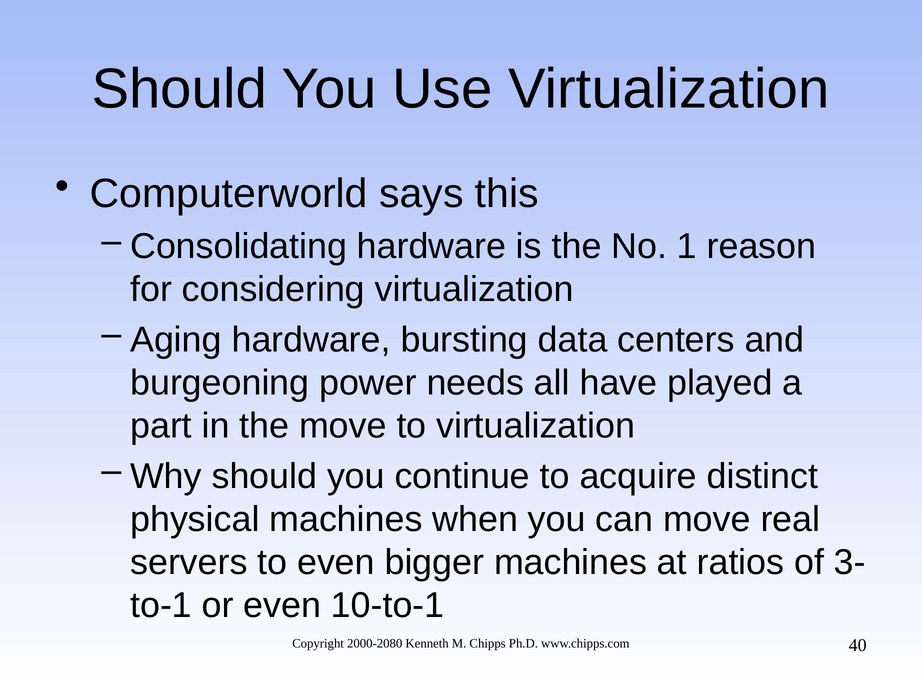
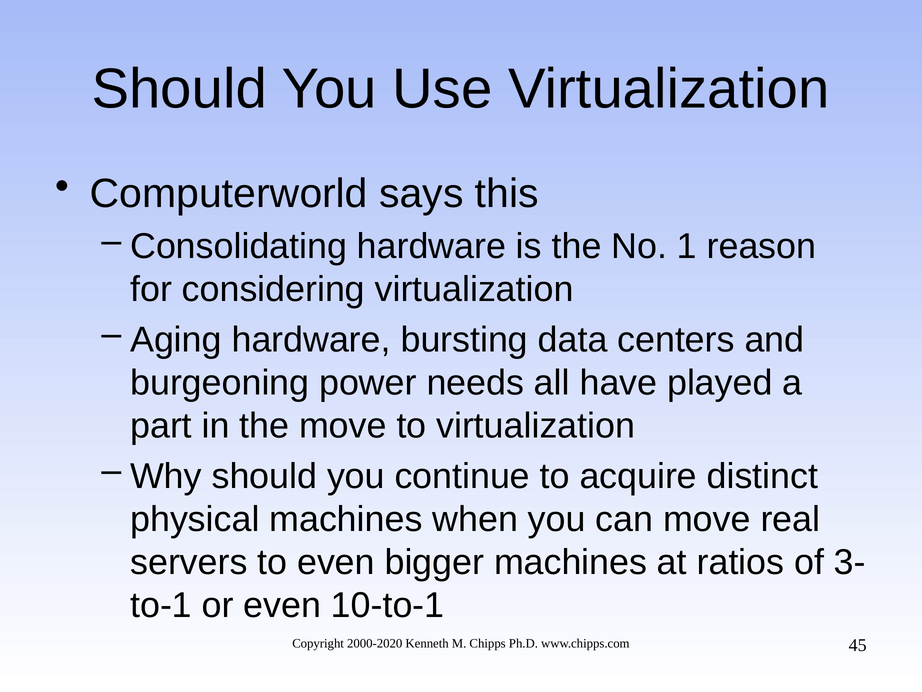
2000-2080: 2000-2080 -> 2000-2020 (375, 643)
40: 40 -> 45 (858, 645)
